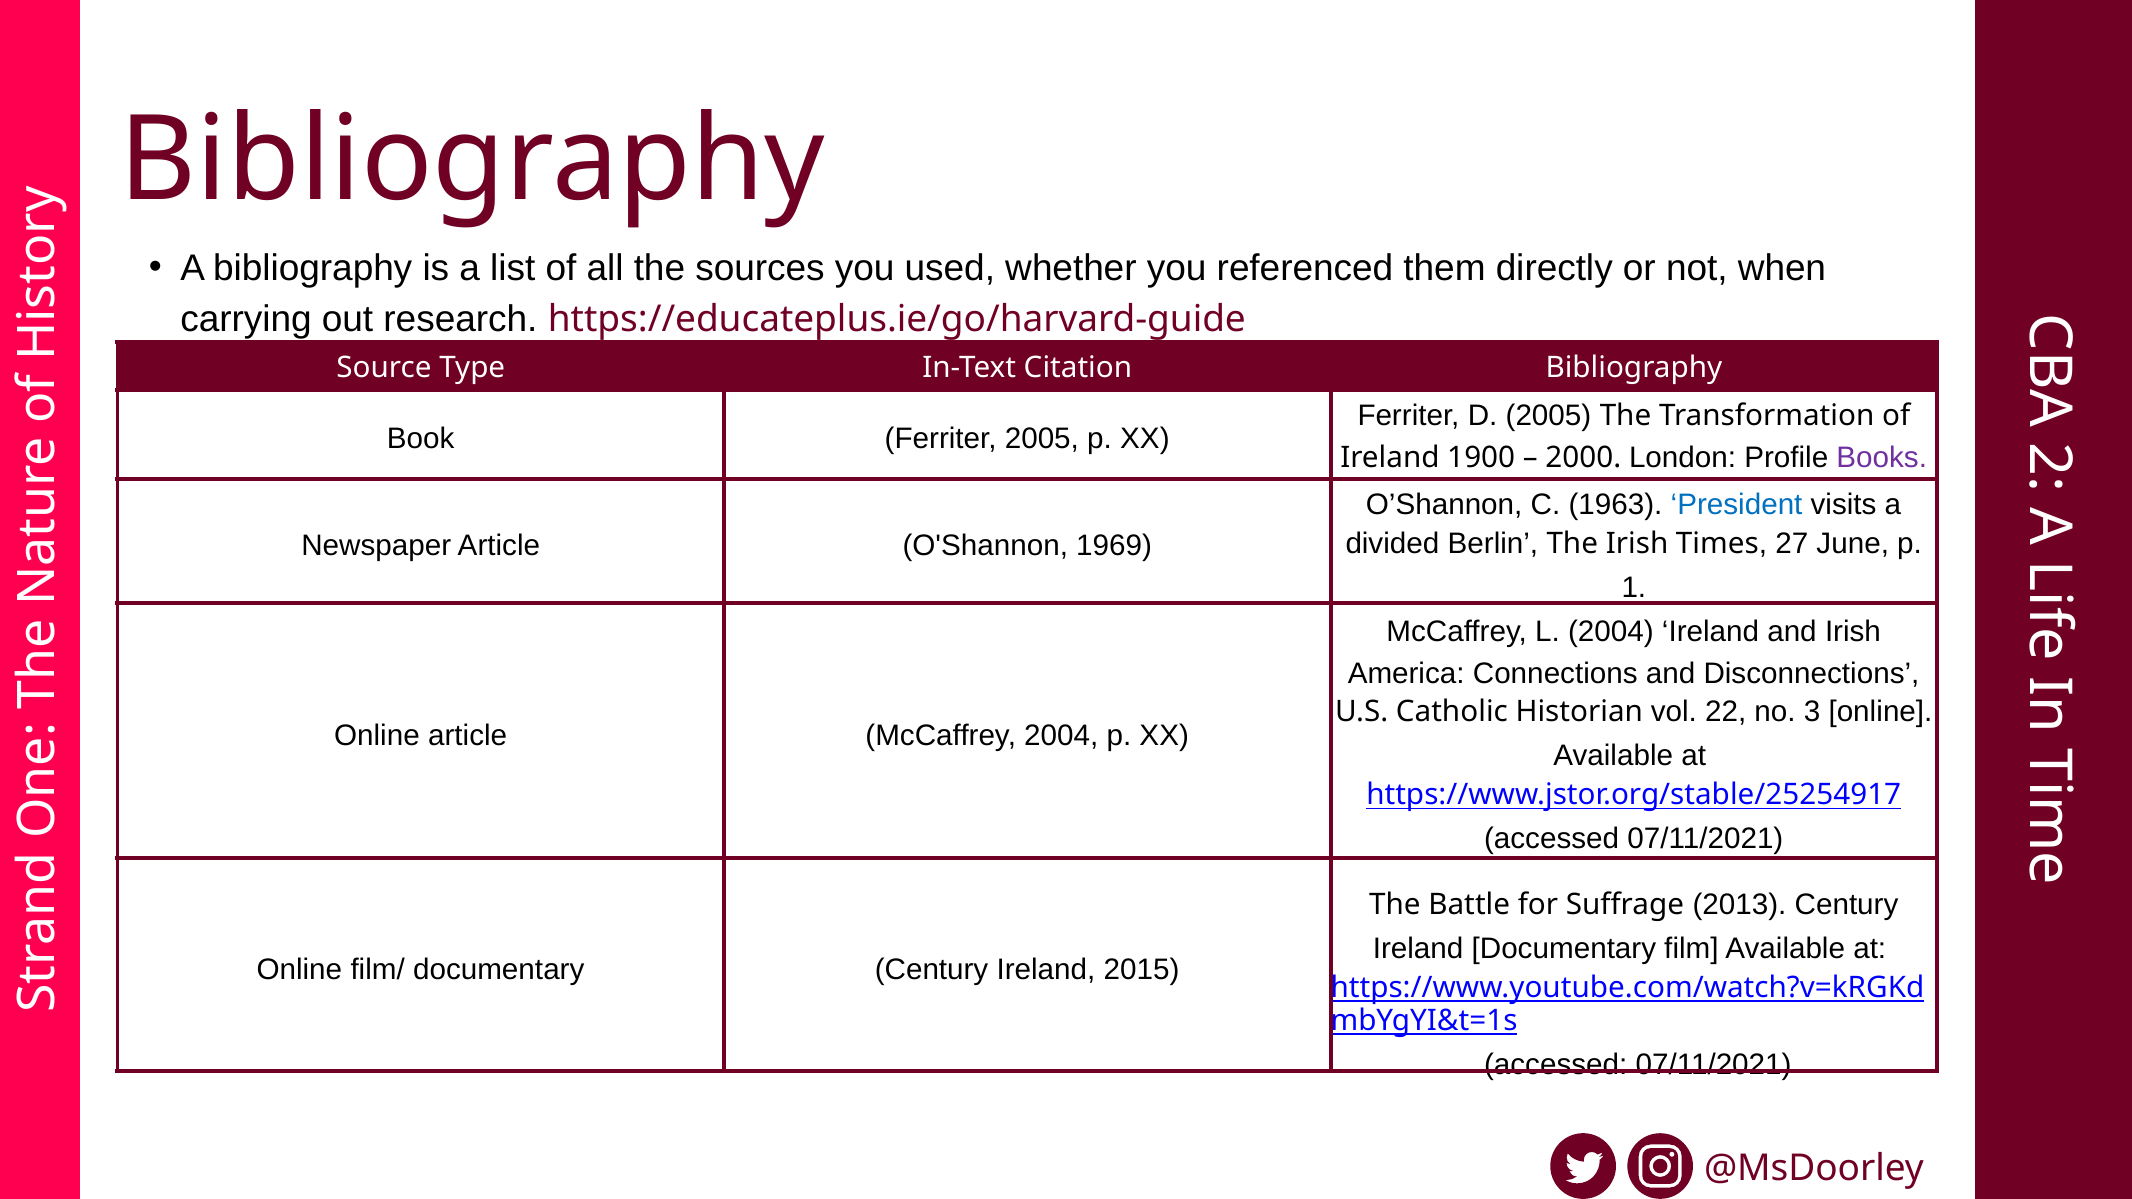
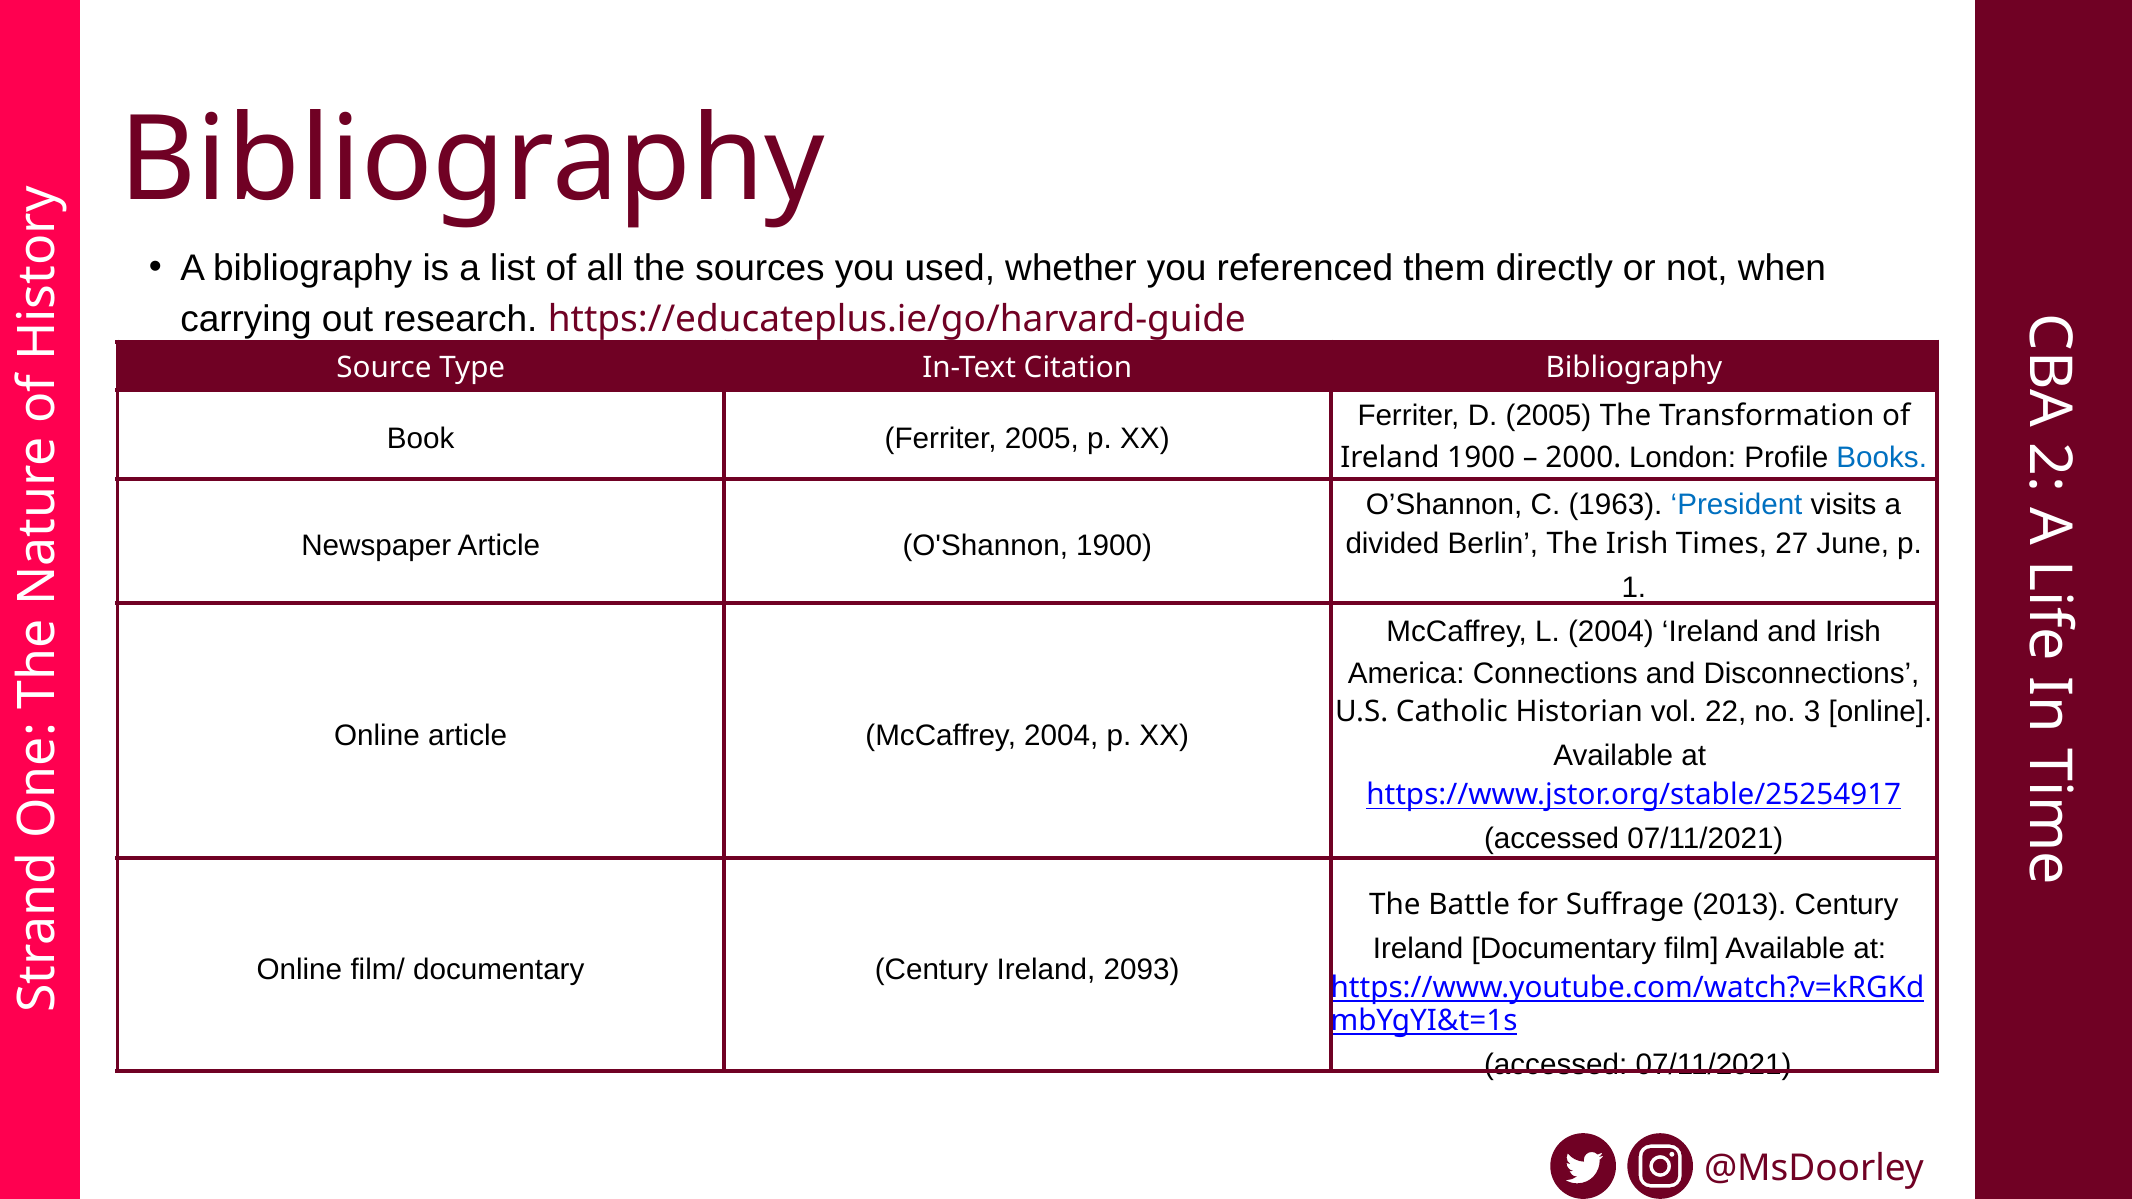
Books colour: purple -> blue (1882, 457)
O'Shannon 1969: 1969 -> 1900 (1114, 546)
2015: 2015 -> 2093 (1142, 970)
